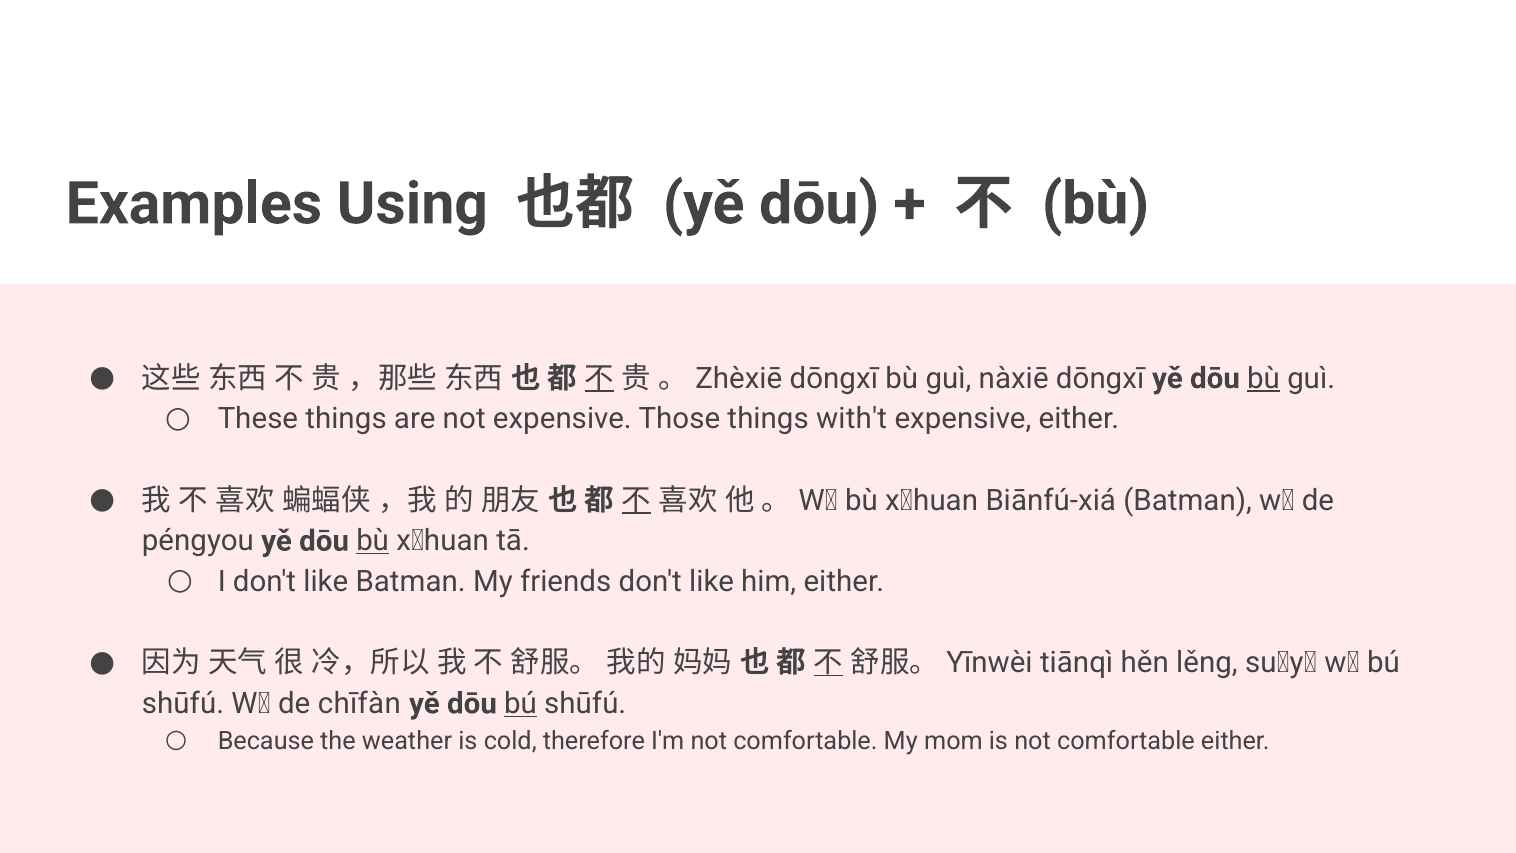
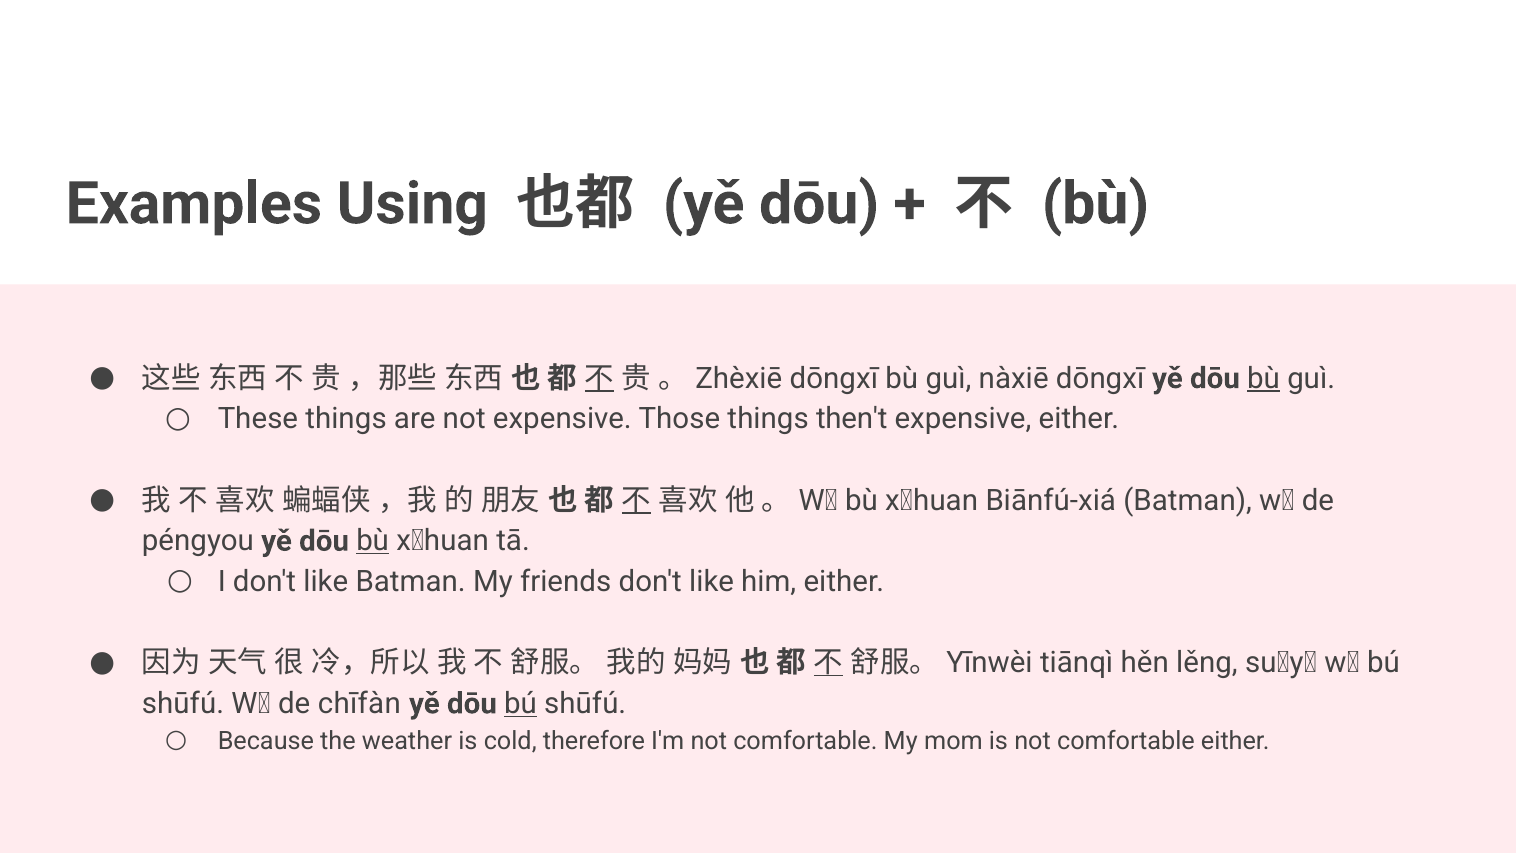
with't: with't -> then't (852, 419)
